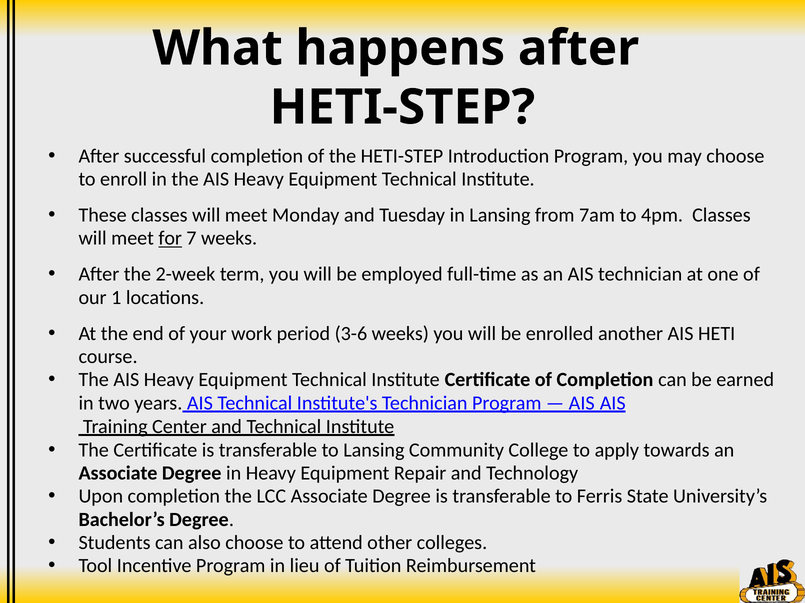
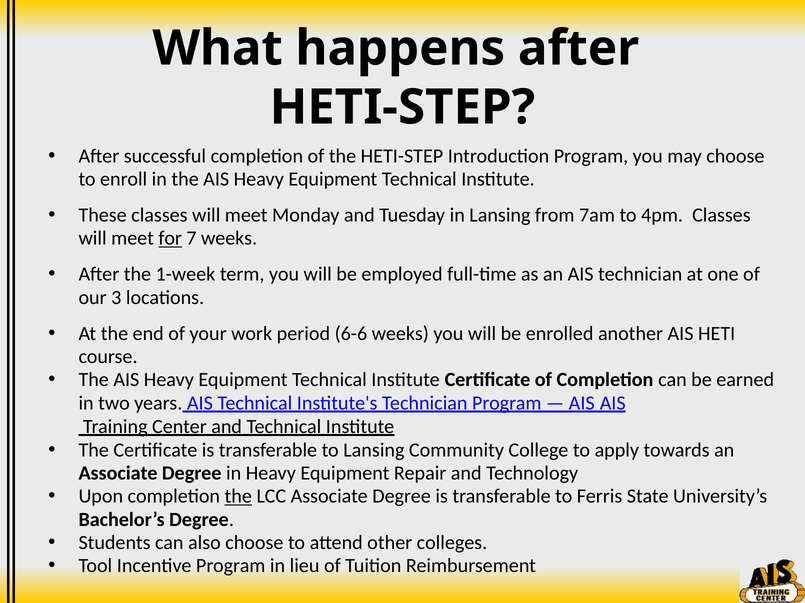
2-week: 2-week -> 1-week (185, 275)
1: 1 -> 3 (116, 298)
3-6: 3-6 -> 6-6 (351, 334)
the underline: none -> present (238, 497)
